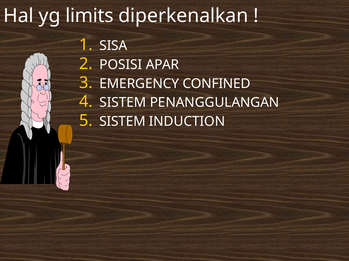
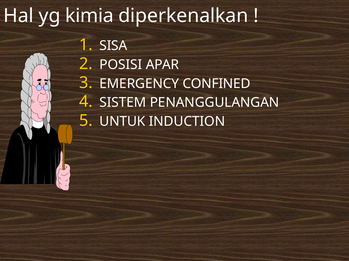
limits: limits -> kimia (90, 16)
SISTEM: SISTEM -> UNTUK (122, 122)
